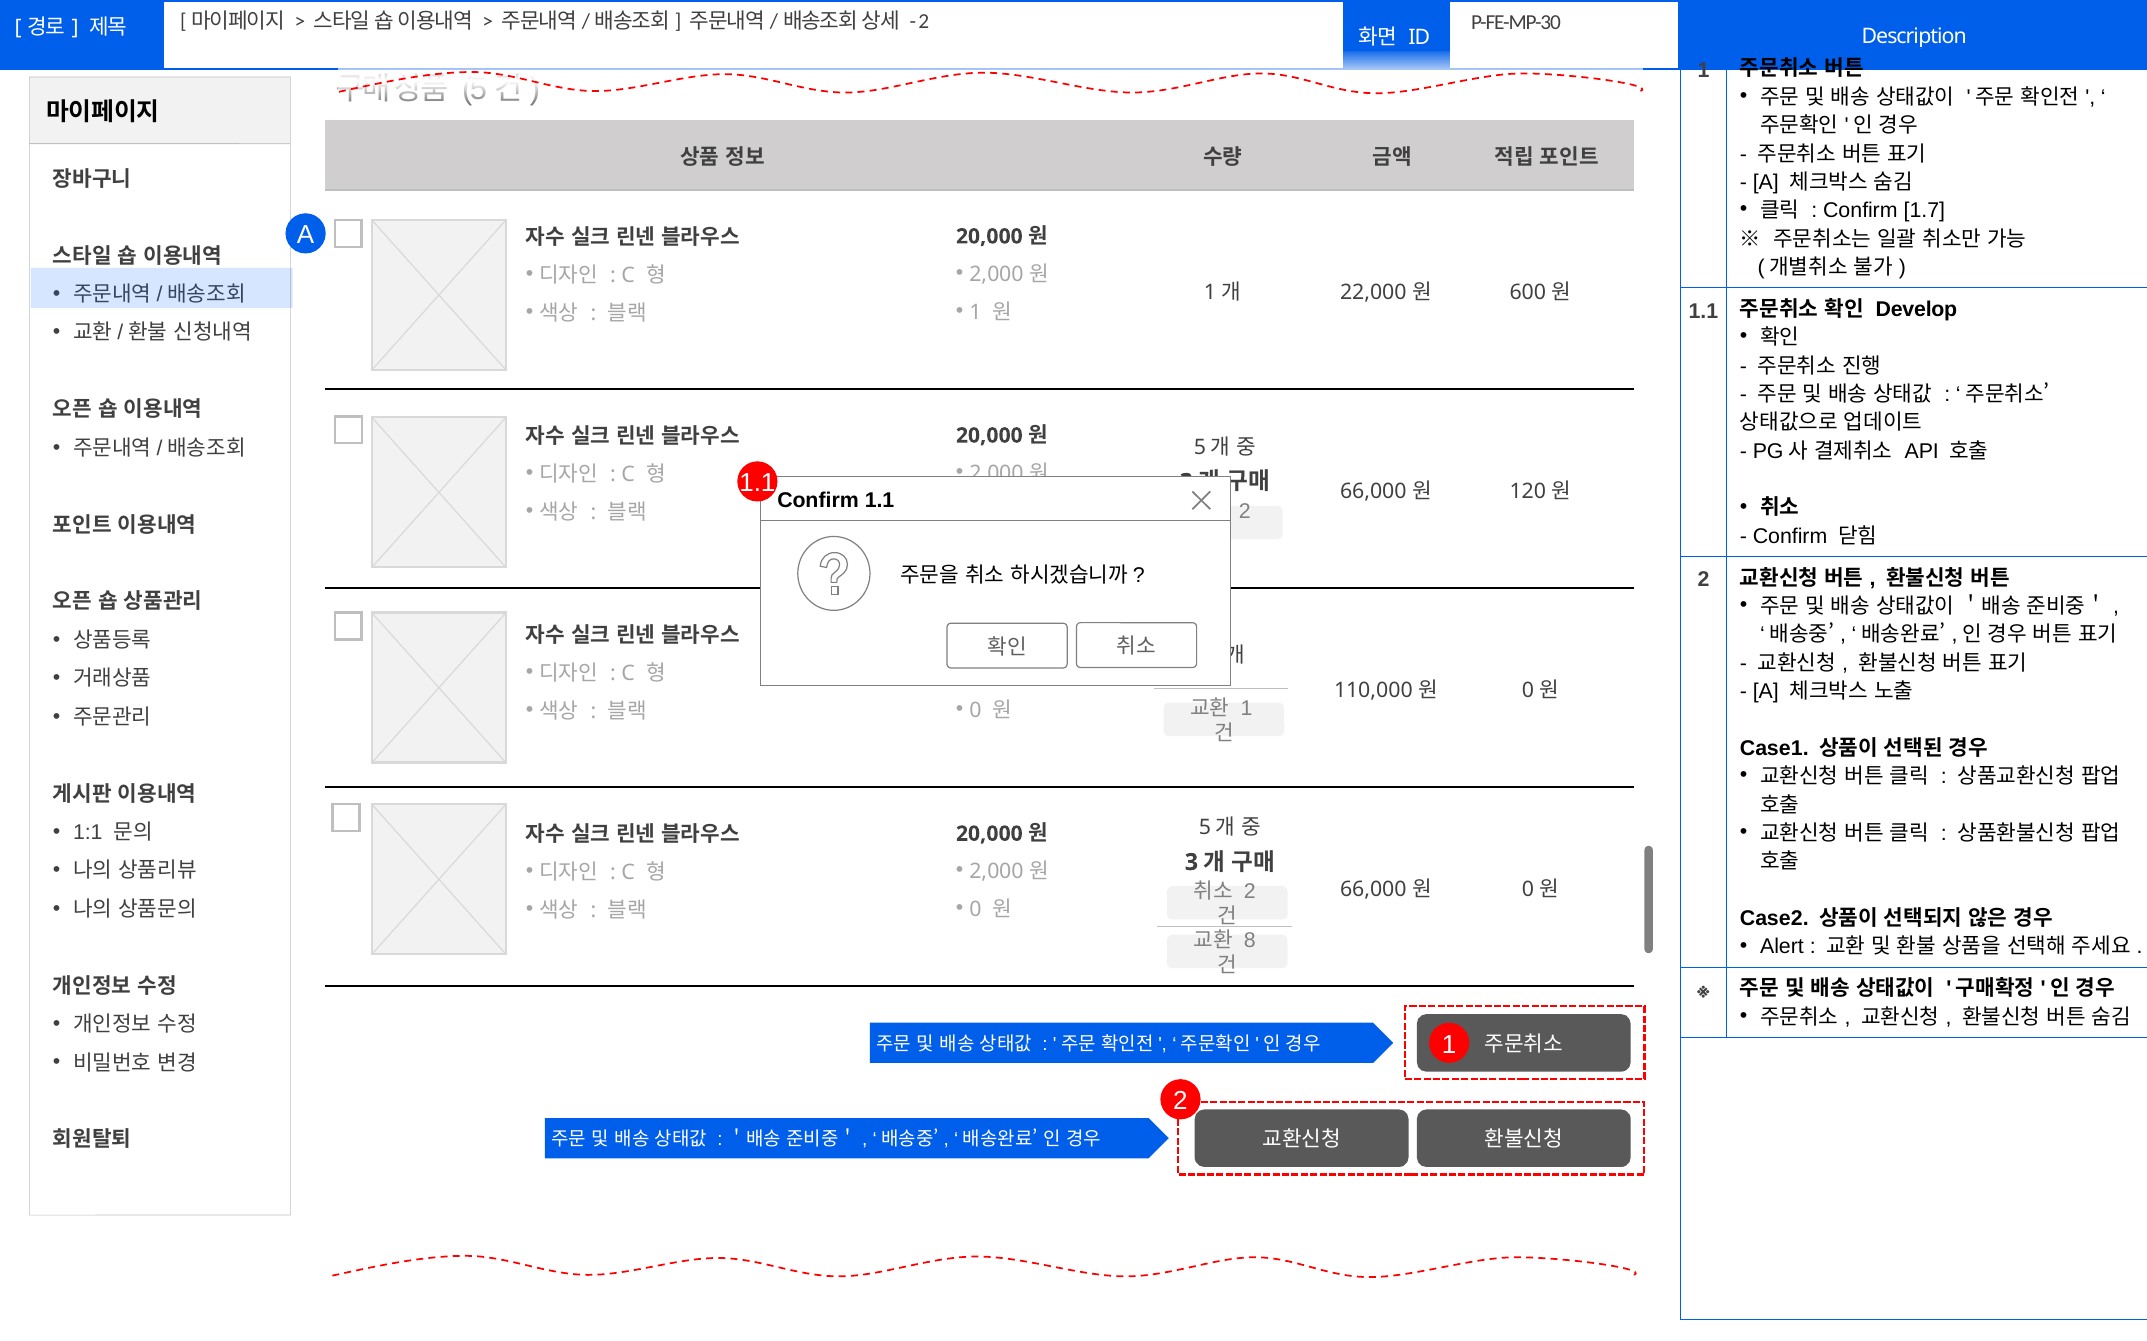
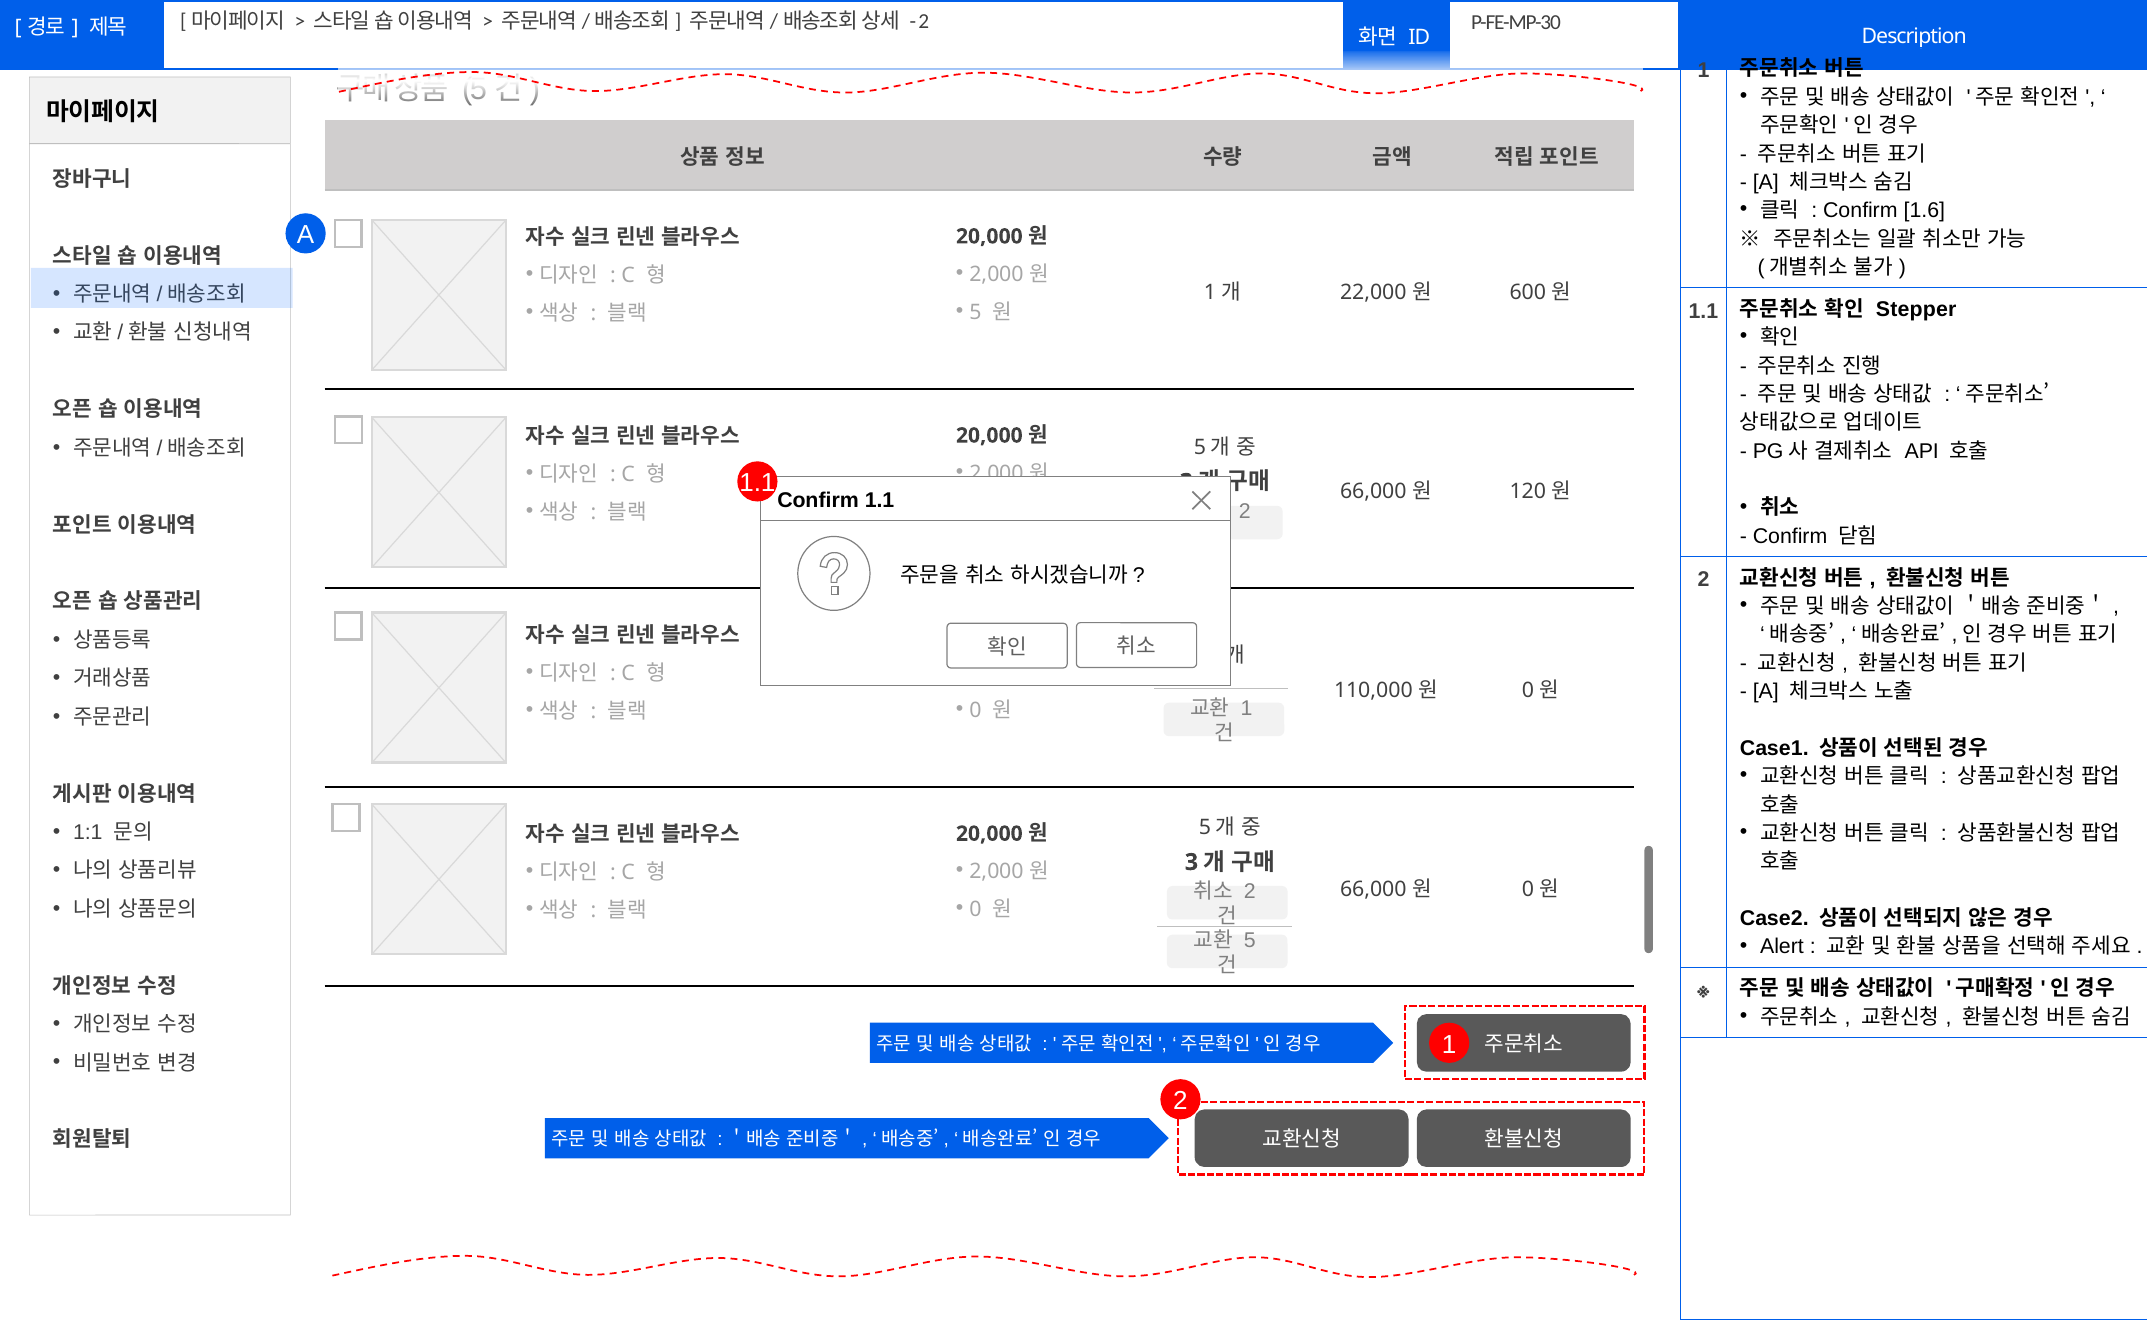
1.7: 1.7 -> 1.6 (1924, 211)
1: 1 -> 5 (975, 313)
Develop: Develop -> Stepper (1916, 309)
8: 8 -> 5 (1250, 941)
